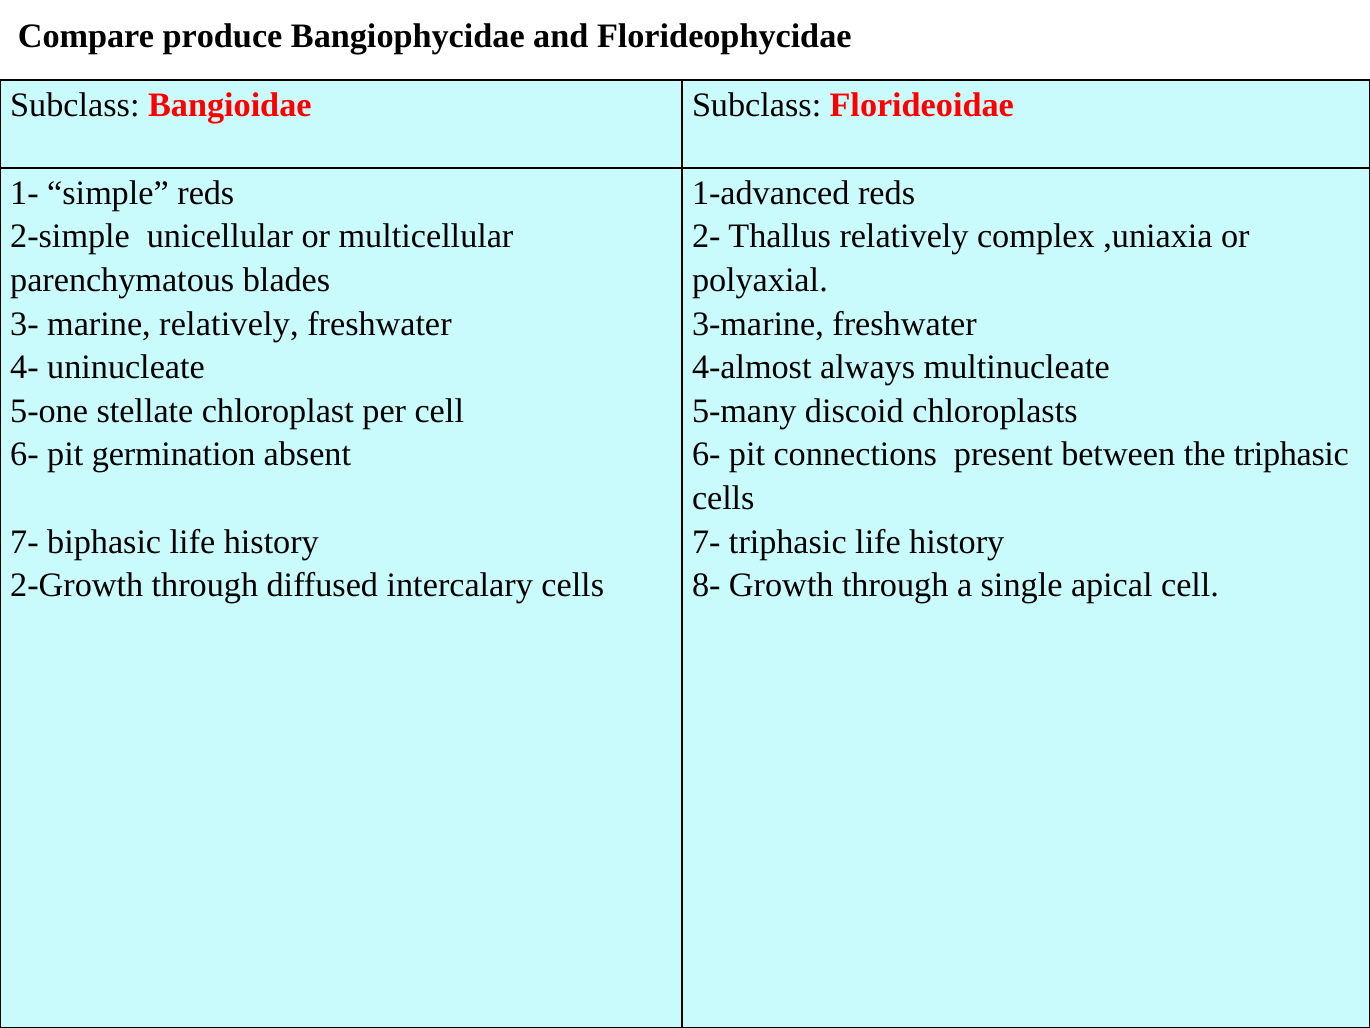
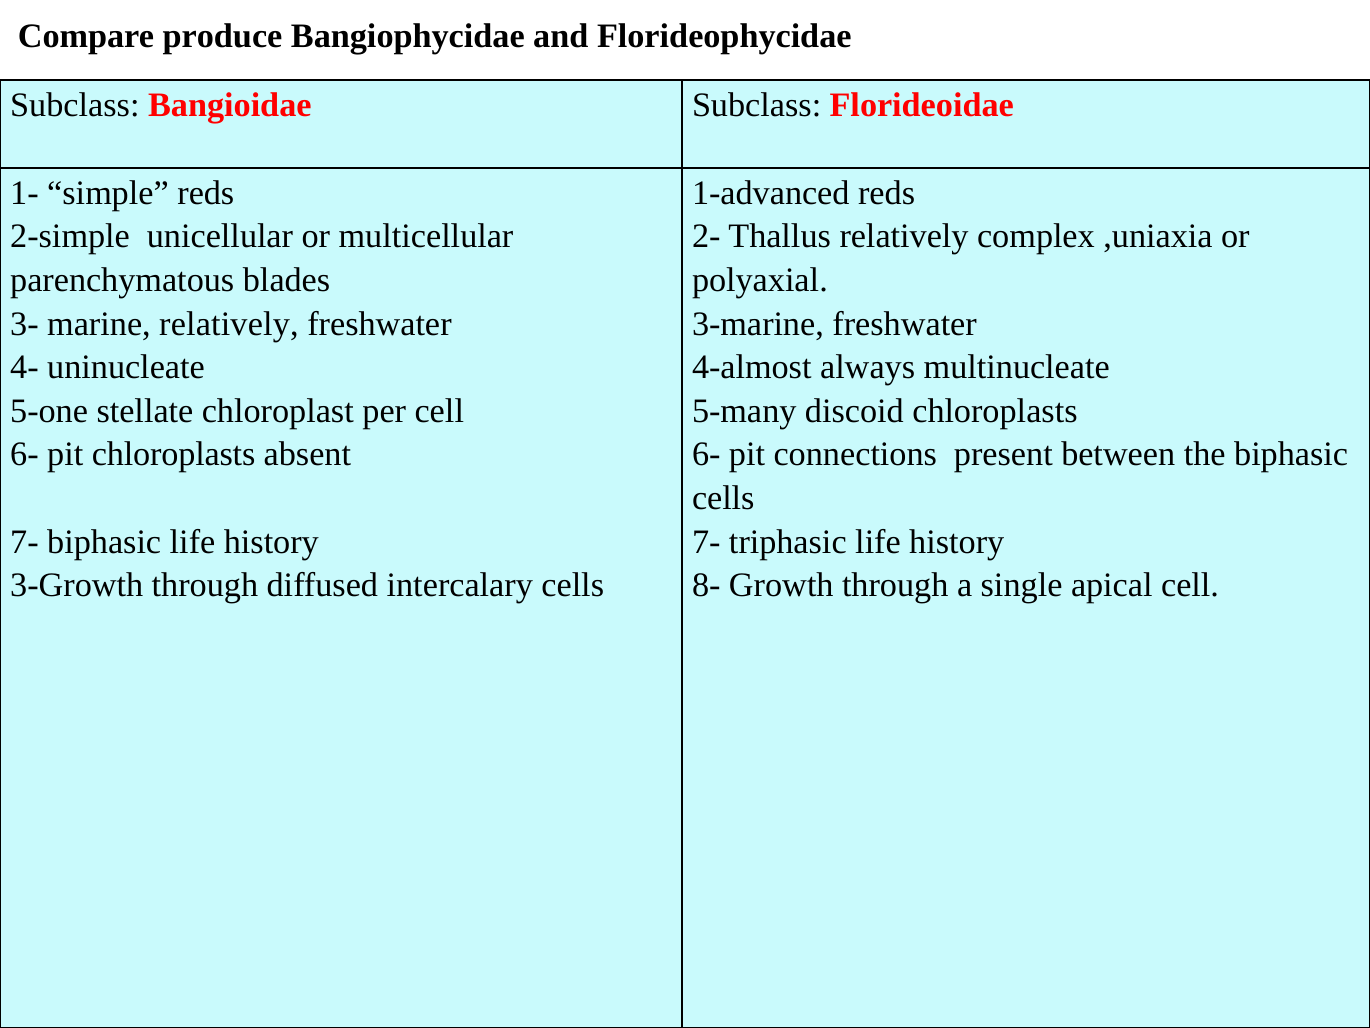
pit germination: germination -> chloroplasts (174, 454)
the triphasic: triphasic -> biphasic (1291, 454)
2-Growth: 2-Growth -> 3-Growth (77, 585)
